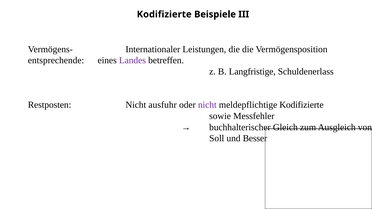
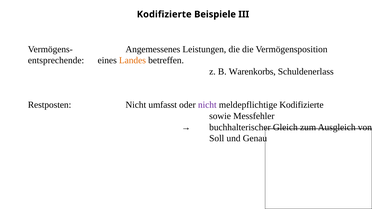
Internationaler: Internationaler -> Angemessenes (153, 49)
Landes colour: purple -> orange (132, 60)
Langfristige: Langfristige -> Warenkorbs (252, 72)
ausfuhr: ausfuhr -> umfasst (163, 105)
Besser: Besser -> Genau (255, 139)
